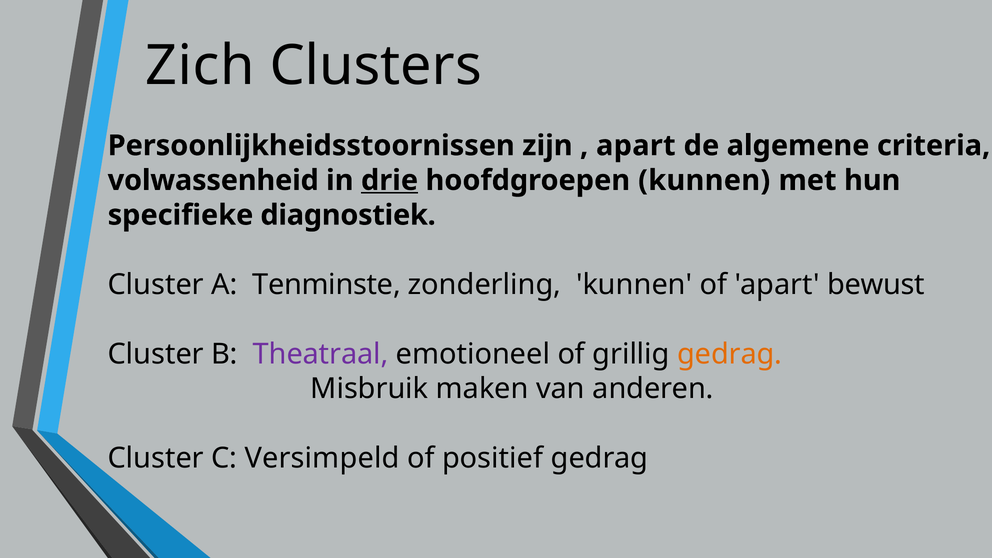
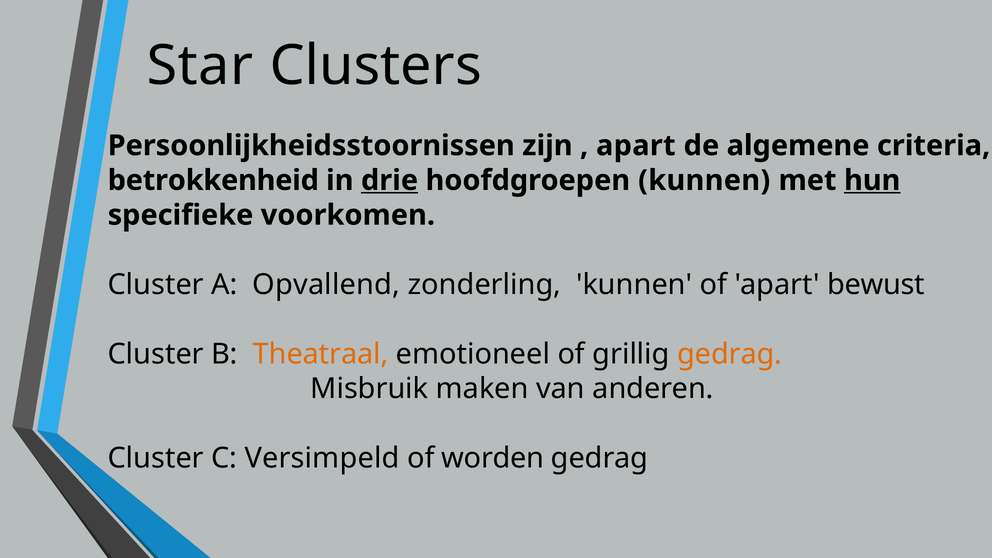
Zich: Zich -> Star (200, 66)
volwassenheid: volwassenheid -> betrokkenheid (213, 180)
hun underline: none -> present (872, 180)
diagnostiek: diagnostiek -> voorkomen (348, 215)
Tenminste: Tenminste -> Opvallend (326, 285)
Theatraal colour: purple -> orange (321, 354)
positief: positief -> worden (493, 458)
